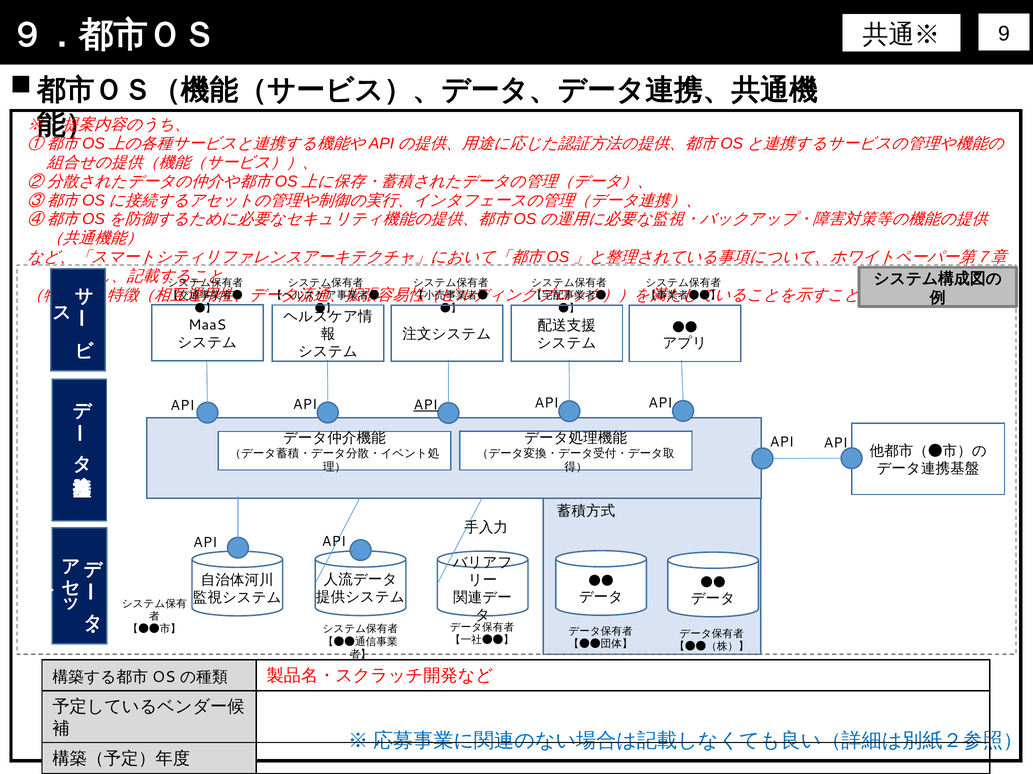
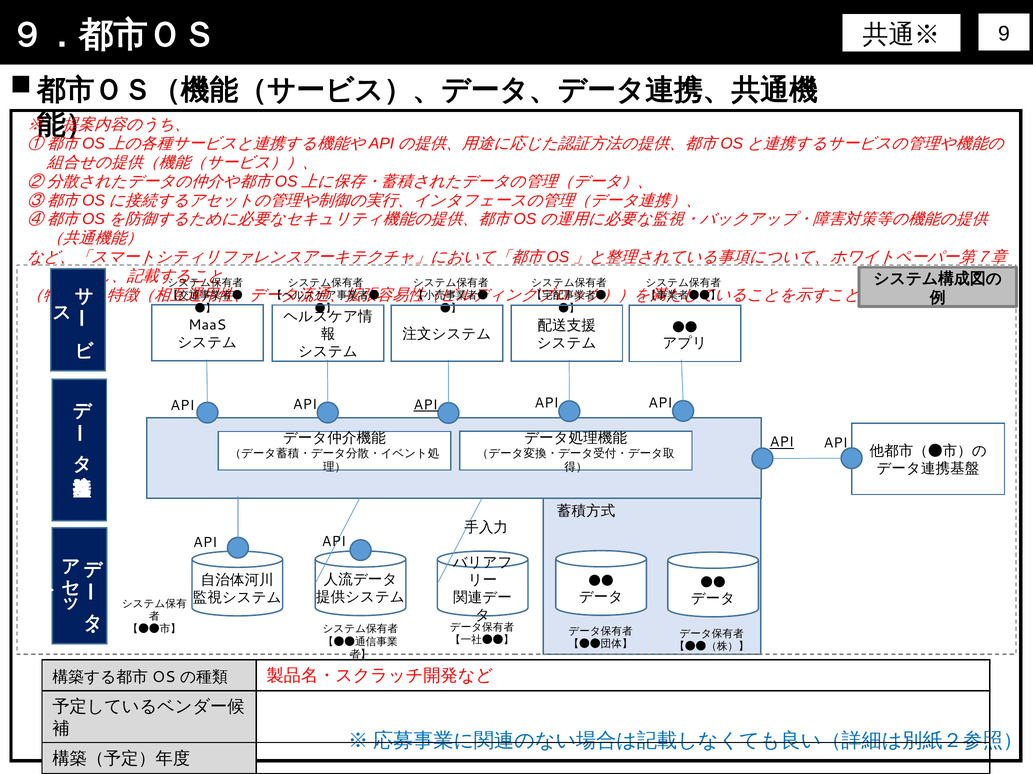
API underline: none -> present (782, 443)
